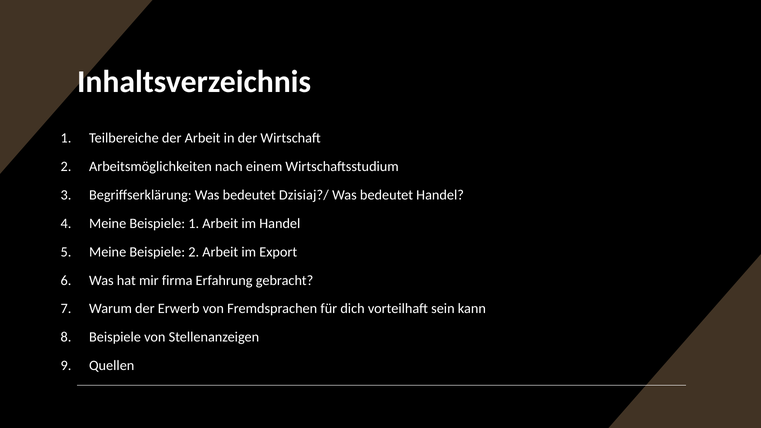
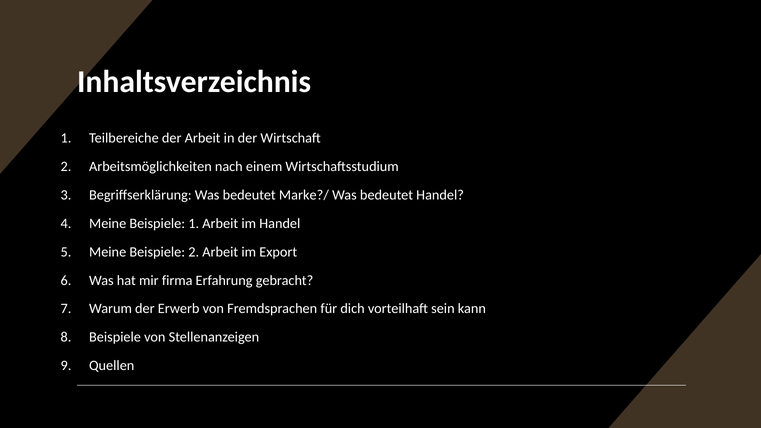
Dzisiaj?/: Dzisiaj?/ -> Marke?/ (304, 195)
